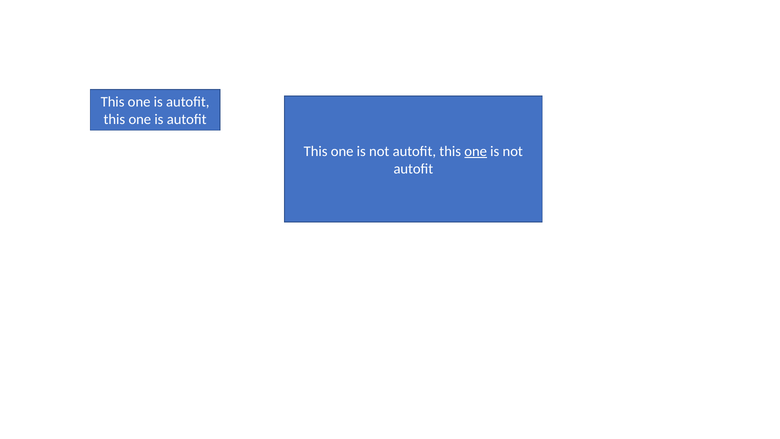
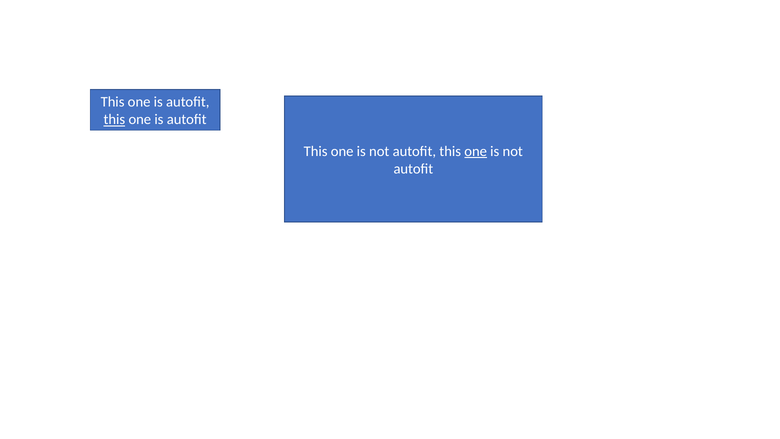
this underline: none -> present (114, 120)
